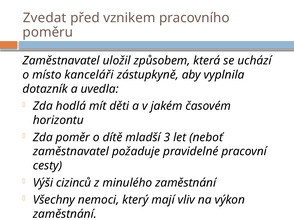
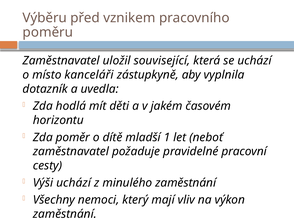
Zvedat: Zvedat -> Výběru (45, 18)
způsobem: způsobem -> související (162, 61)
3: 3 -> 1 (167, 138)
Výši cizinců: cizinců -> uchází (74, 183)
